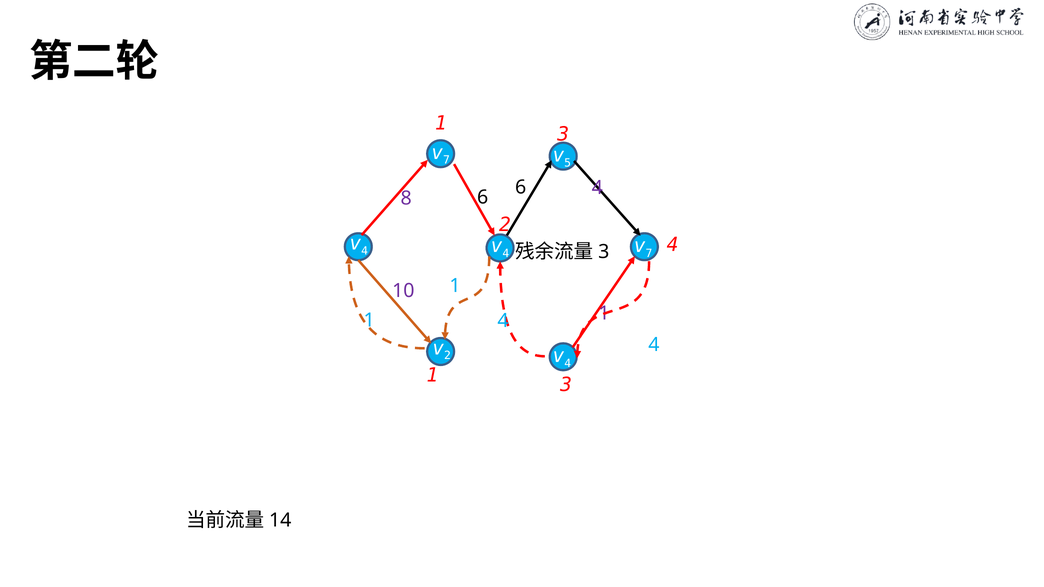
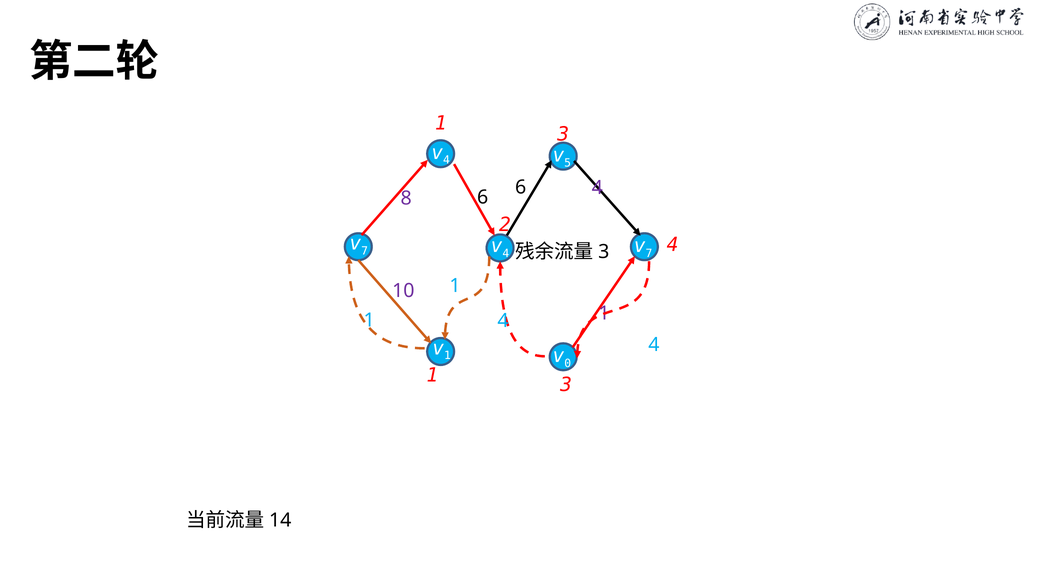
7: 7 -> 4 (446, 160)
4: 4 -> 7 (365, 251)
2: 2 -> 1 (448, 356)
4: 4 -> 0 (568, 364)
